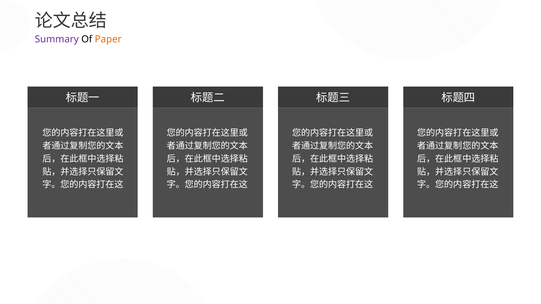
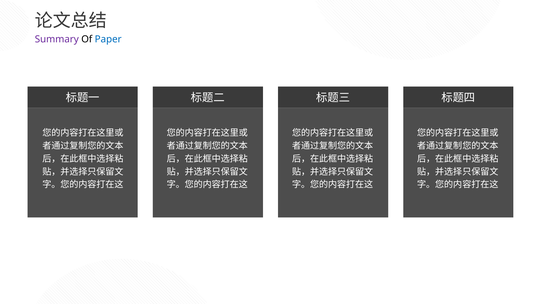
Paper colour: orange -> blue (108, 39)
